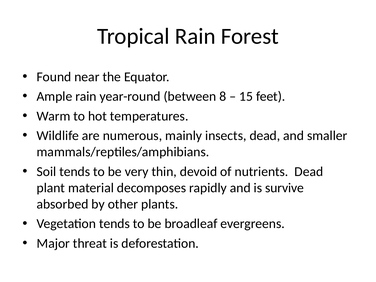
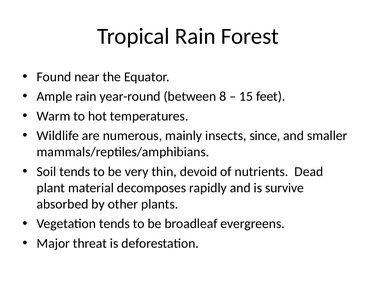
insects dead: dead -> since (265, 136)
